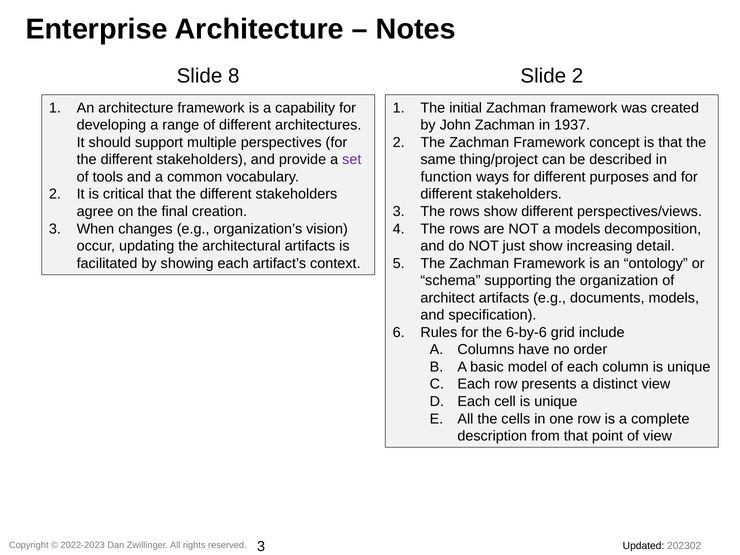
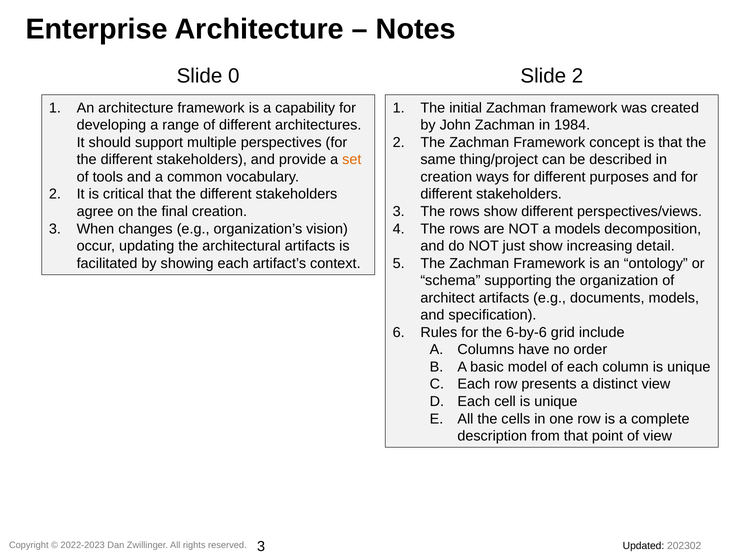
8: 8 -> 0 (234, 76)
1937: 1937 -> 1984 (572, 125)
set colour: purple -> orange (352, 160)
function: function -> creation (446, 177)
